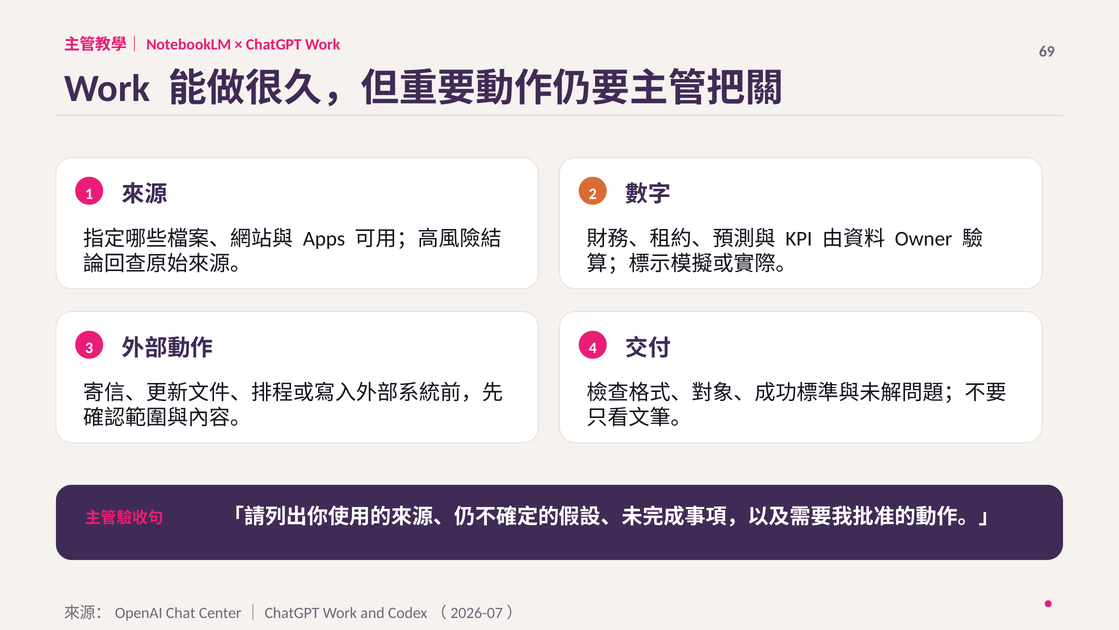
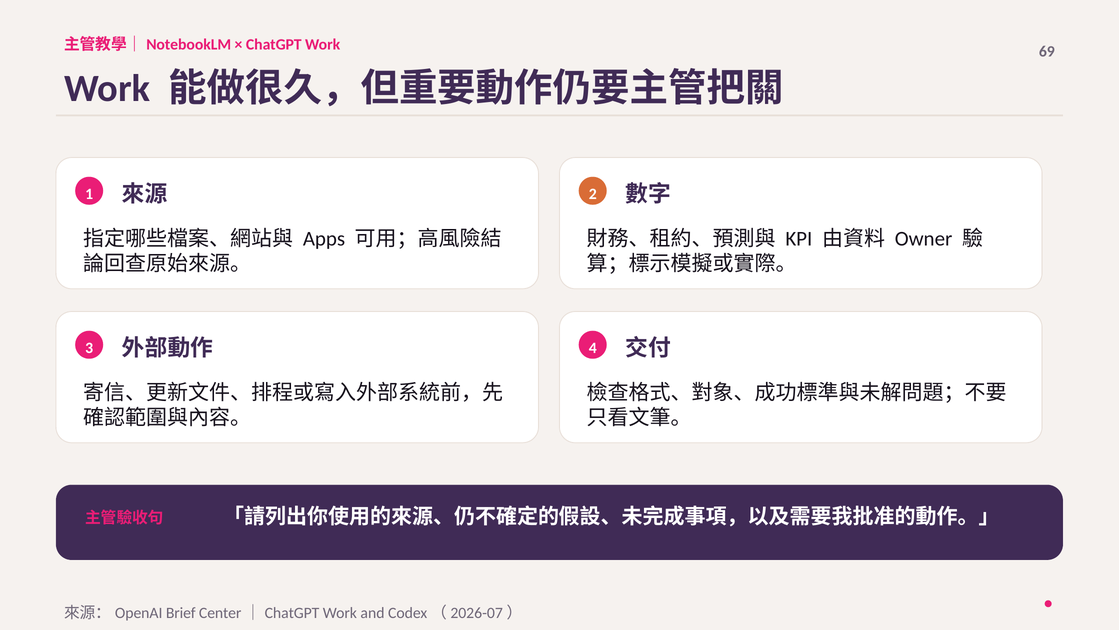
Chat: Chat -> Brief (181, 613)
